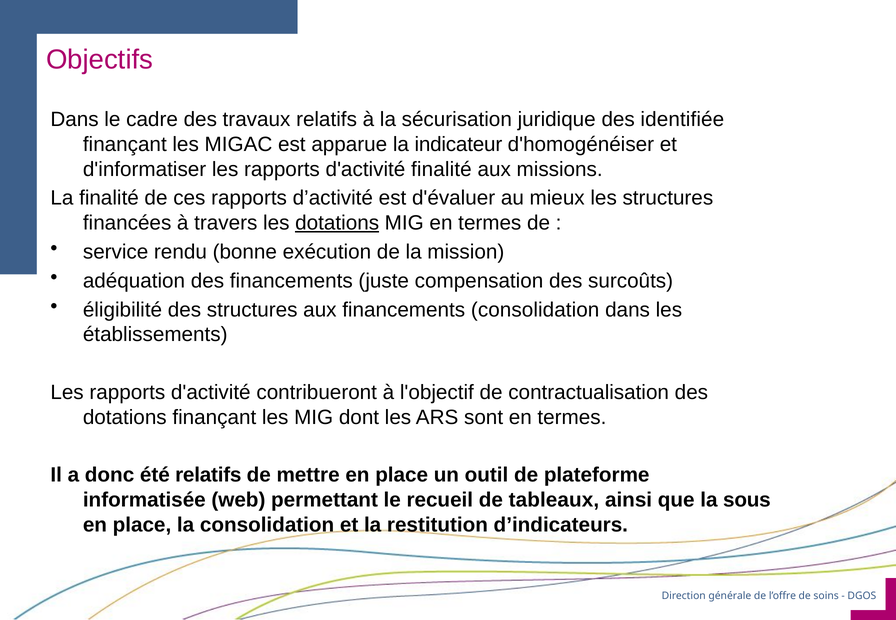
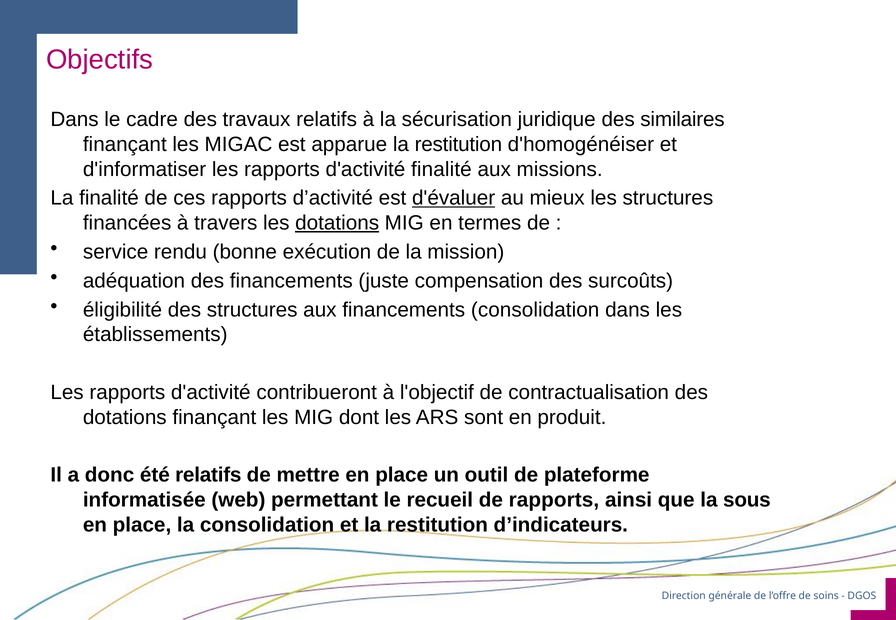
identifiée: identifiée -> similaires (683, 120)
apparue la indicateur: indicateur -> restitution (458, 144)
d'évaluer underline: none -> present (454, 198)
sont en termes: termes -> produit (572, 417)
de tableaux: tableaux -> rapports (554, 500)
